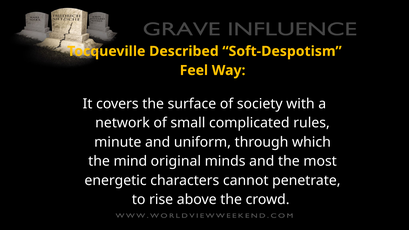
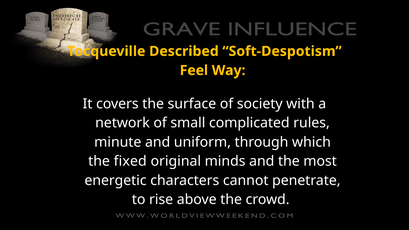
mind: mind -> fixed (130, 161)
